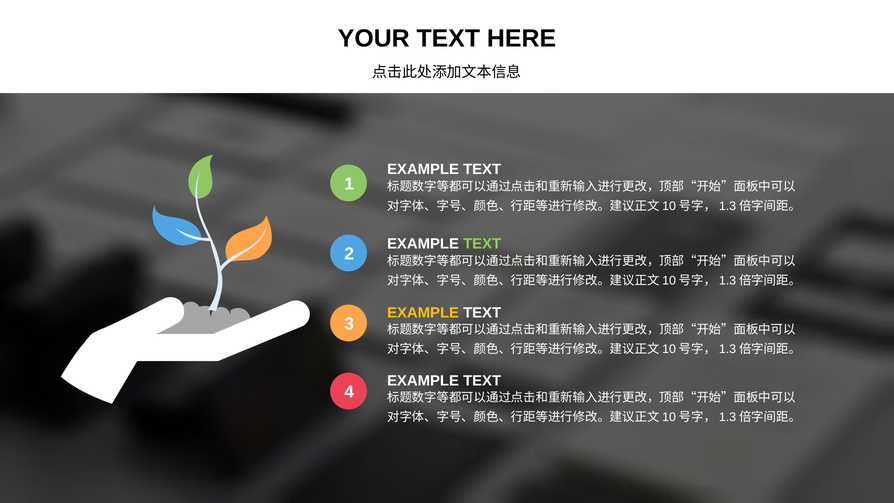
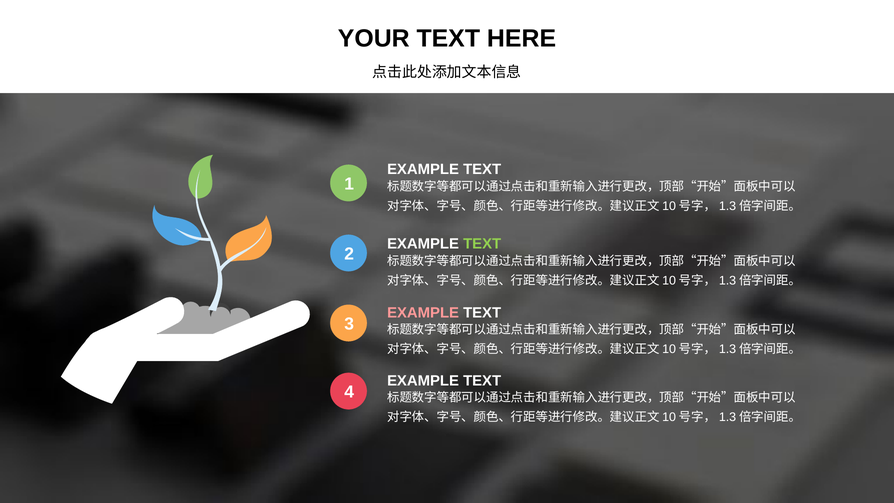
EXAMPLE colour: yellow -> pink (423, 313)
